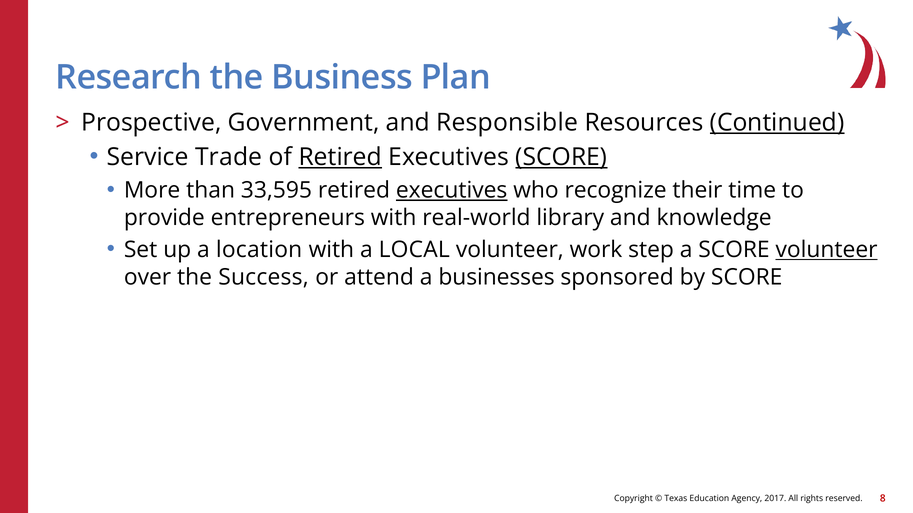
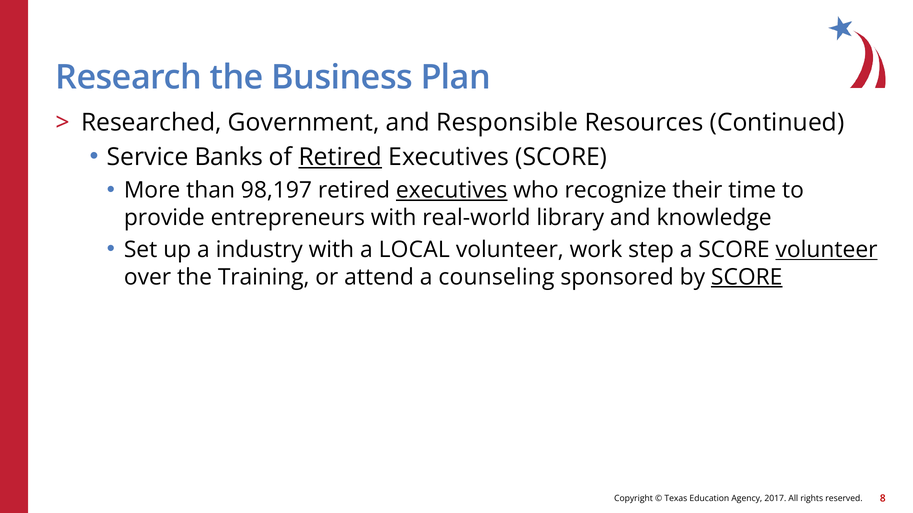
Prospective: Prospective -> Researched (151, 123)
Continued underline: present -> none (777, 123)
Trade: Trade -> Banks (229, 157)
SCORE underline: present -> none (561, 157)
33,595: 33,595 -> 98,197 (276, 190)
location: location -> industry (259, 250)
Success: Success -> Training (264, 277)
businesses: businesses -> counseling (496, 277)
SCORE underline: none -> present (747, 277)
